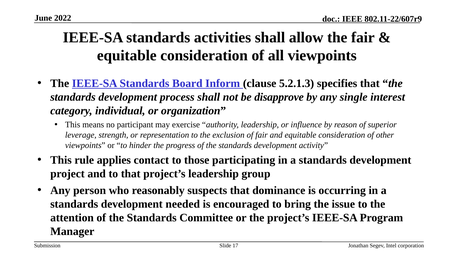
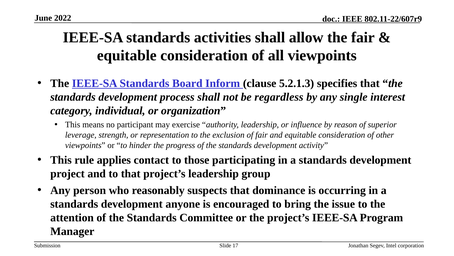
disapprove: disapprove -> regardless (279, 97)
needed: needed -> anyone (183, 204)
